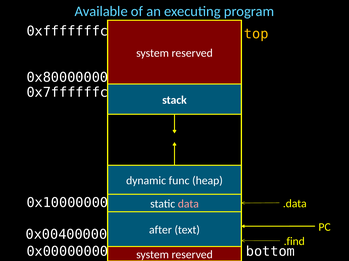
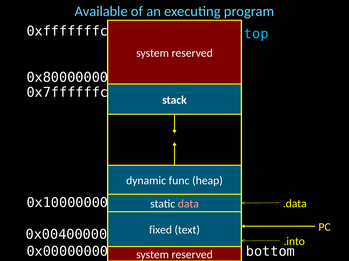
top colour: yellow -> light blue (256, 34)
after: after -> fixed (160, 231)
.find: .find -> .into (294, 242)
